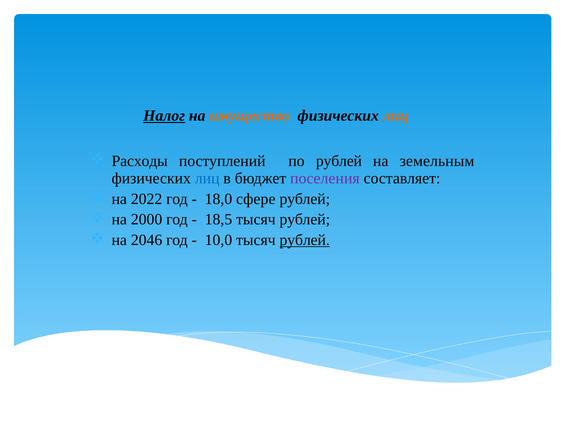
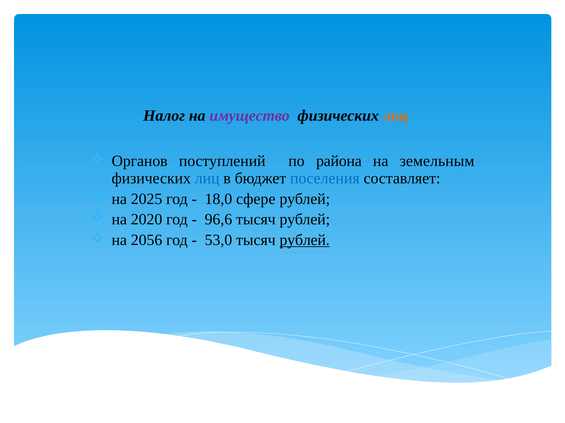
Налог underline: present -> none (164, 116)
имущество colour: orange -> purple (250, 116)
Расходы: Расходы -> Органов (140, 161)
по рублей: рублей -> района (339, 161)
поселения colour: purple -> blue (325, 179)
2022: 2022 -> 2025 (147, 199)
2000: 2000 -> 2020 (147, 220)
18,5: 18,5 -> 96,6 (218, 220)
2046: 2046 -> 2056 (147, 240)
10,0: 10,0 -> 53,0 (218, 240)
